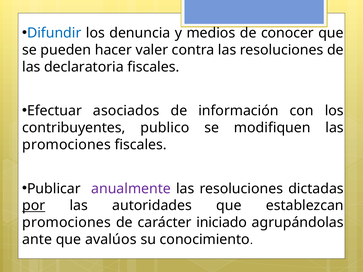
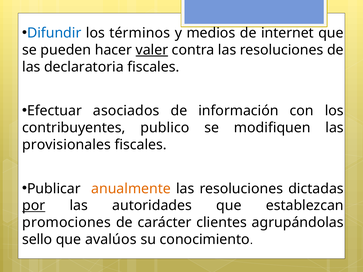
denuncia: denuncia -> términos (140, 33)
conocer: conocer -> internet (287, 33)
valer underline: none -> present (152, 50)
promociones: promociones -> provisionales (67, 145)
anualmente colour: purple -> orange (131, 189)
iniciado: iniciado -> clientes (222, 223)
ante: ante -> sello (37, 240)
